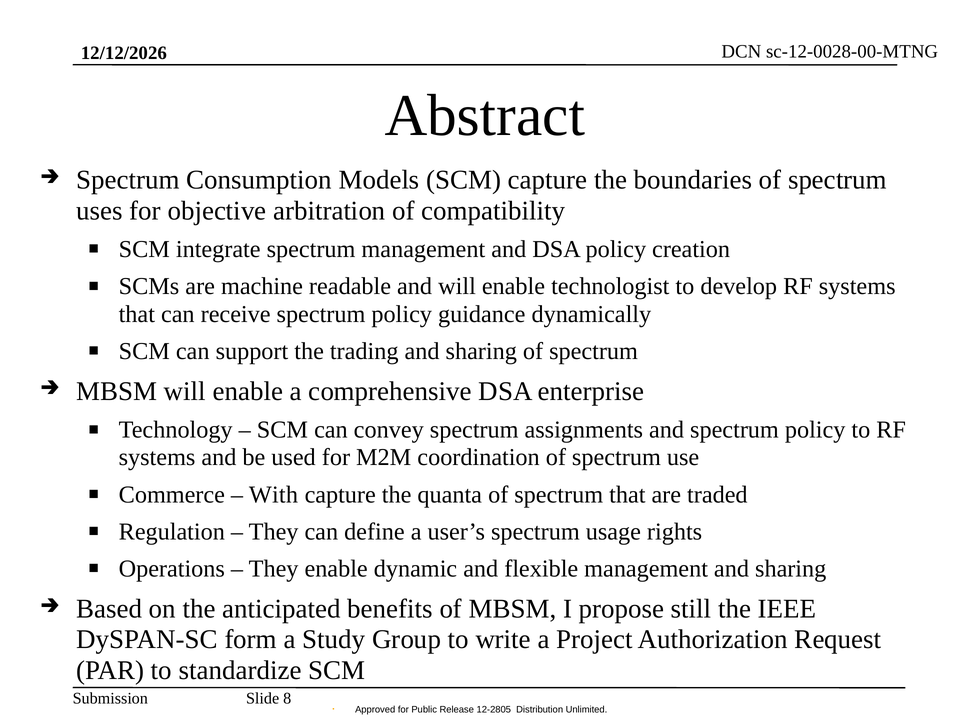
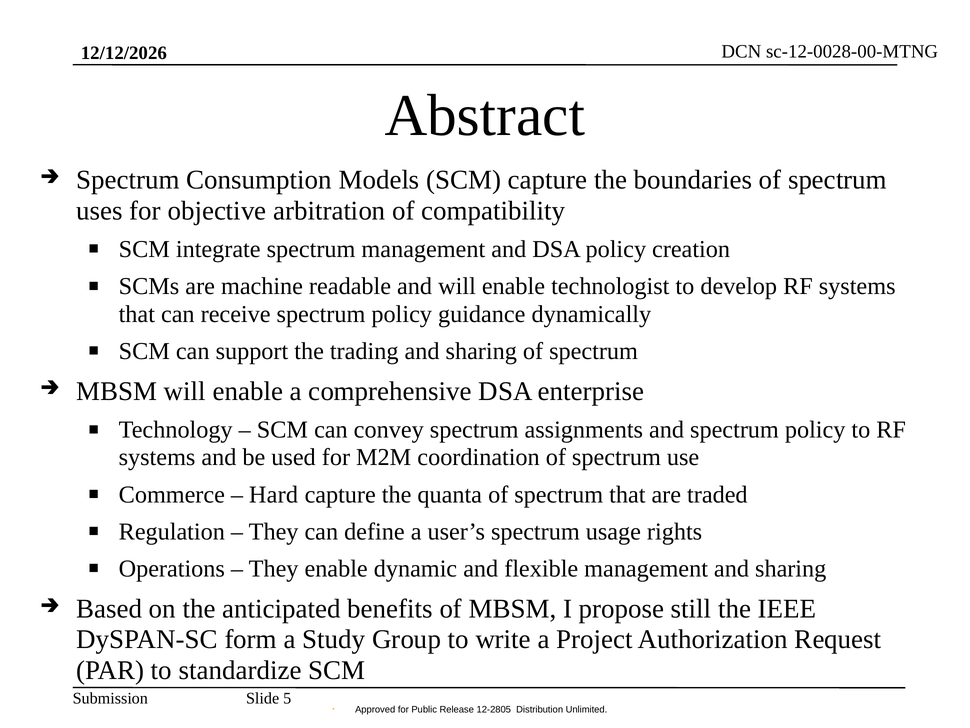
With: With -> Hard (274, 494)
8: 8 -> 5 (287, 698)
